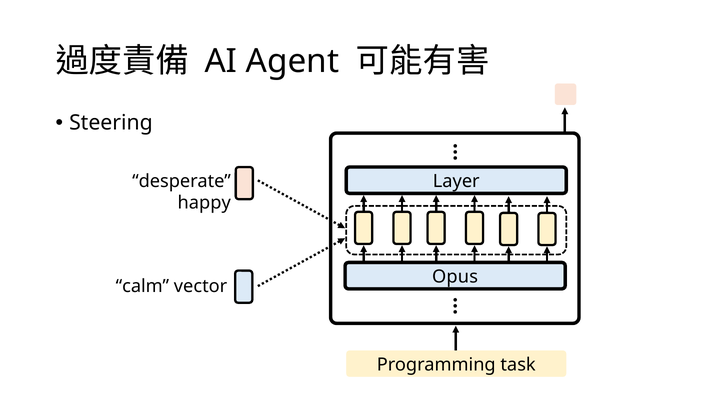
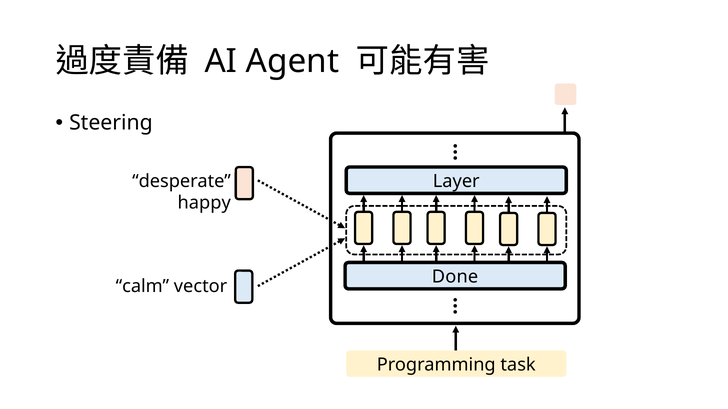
Opus: Opus -> Done (455, 277)
